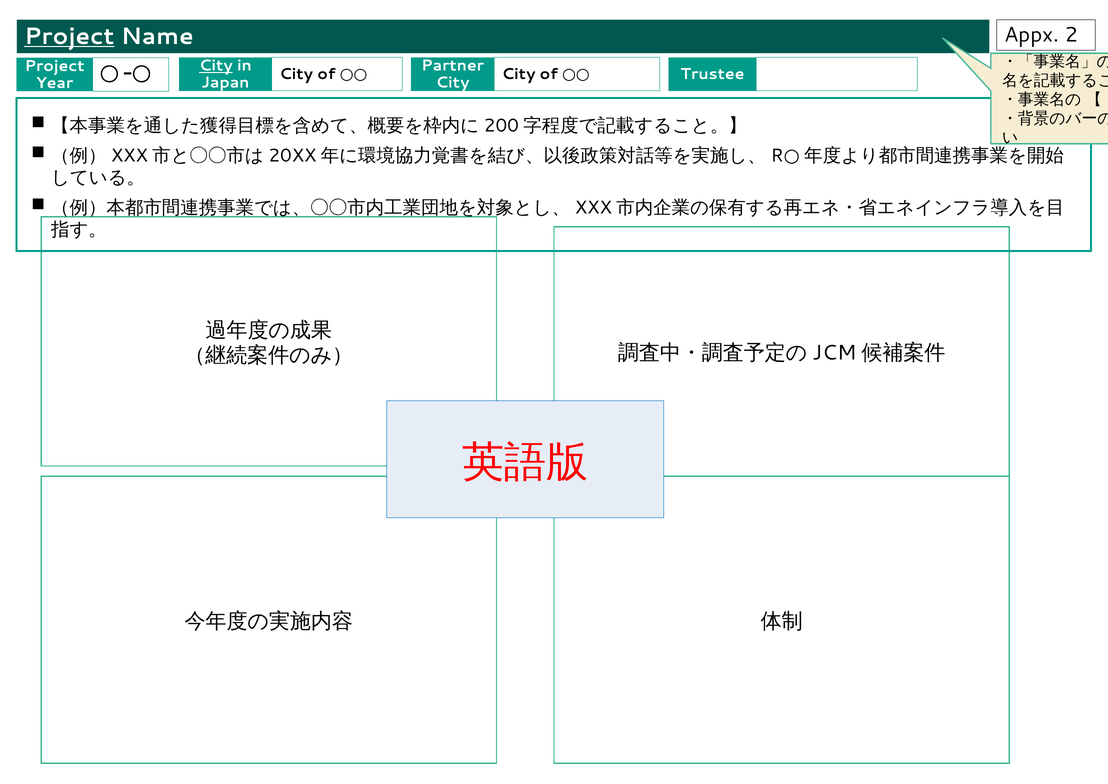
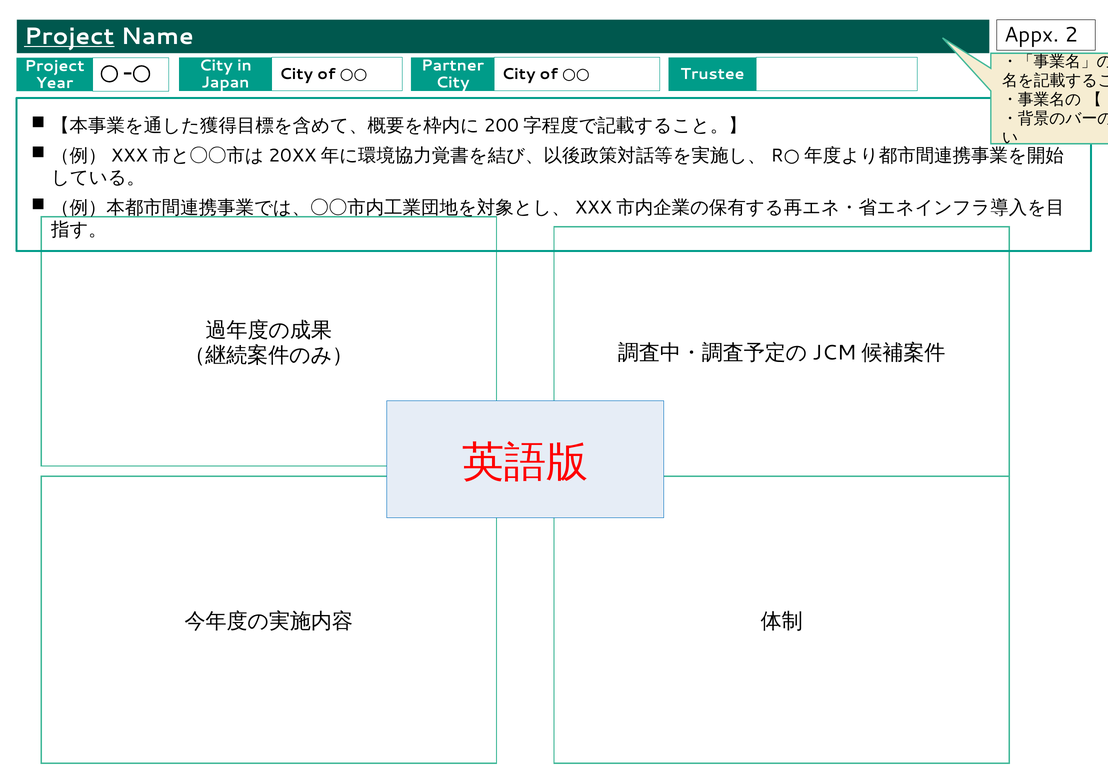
City underline: present -> none (216, 66)
